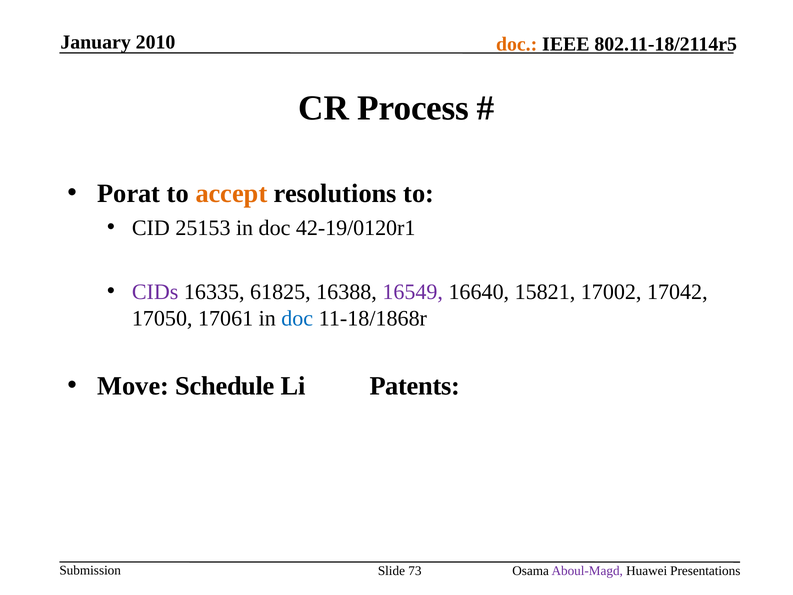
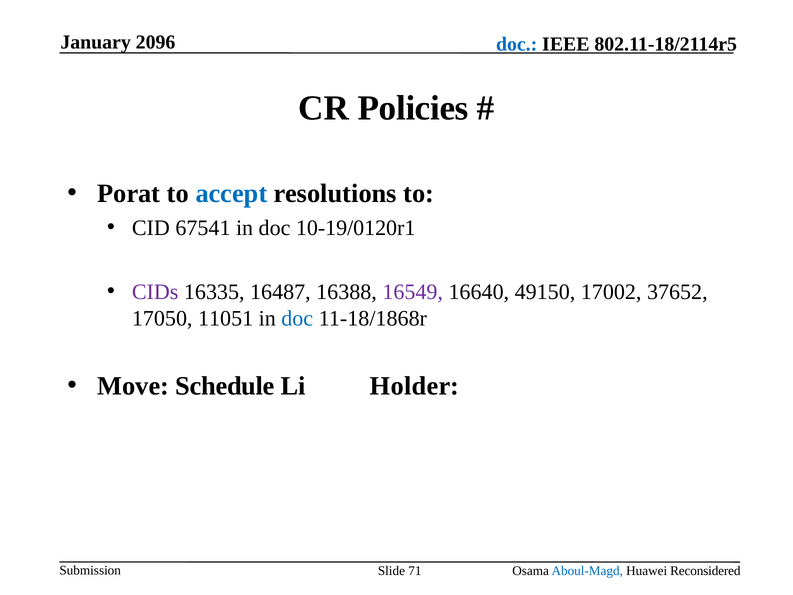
2010: 2010 -> 2096 (156, 42)
doc colour: orange -> blue (517, 44)
Process: Process -> Policies (413, 108)
accept colour: orange -> blue (231, 194)
25153: 25153 -> 67541 (203, 228)
42-19/0120r1: 42-19/0120r1 -> 10-19/0120r1 (356, 228)
61825: 61825 -> 16487 (280, 292)
15821: 15821 -> 49150 (545, 292)
17042: 17042 -> 37652 (677, 292)
17061: 17061 -> 11051 (226, 318)
Patents: Patents -> Holder (415, 386)
73: 73 -> 71 (415, 570)
Aboul-Magd colour: purple -> blue (587, 570)
Presentations: Presentations -> Reconsidered (705, 570)
